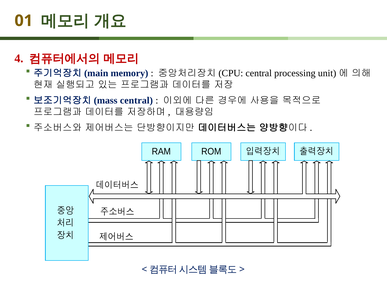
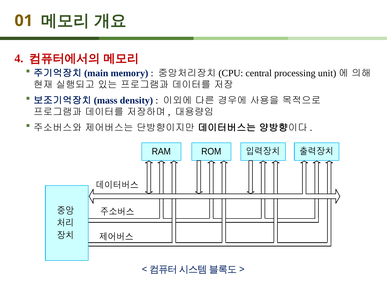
central: central -> density (136, 100)
